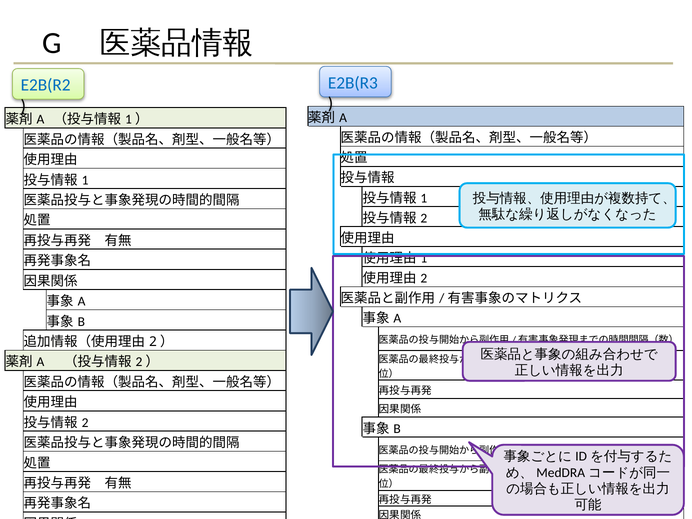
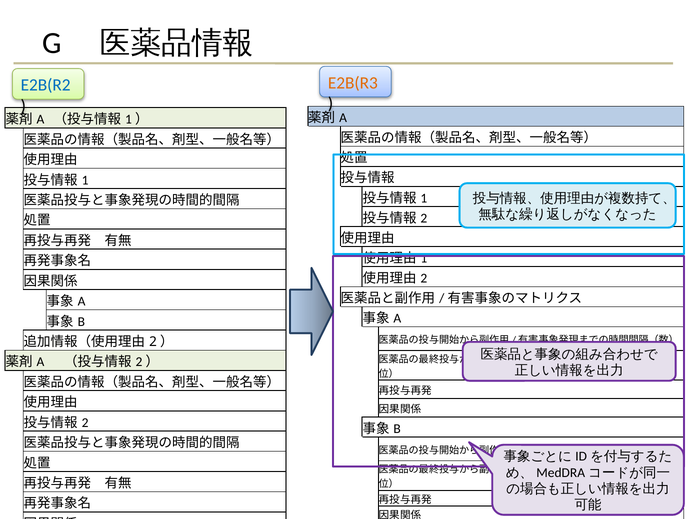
E2B(R3 colour: blue -> orange (353, 83)
